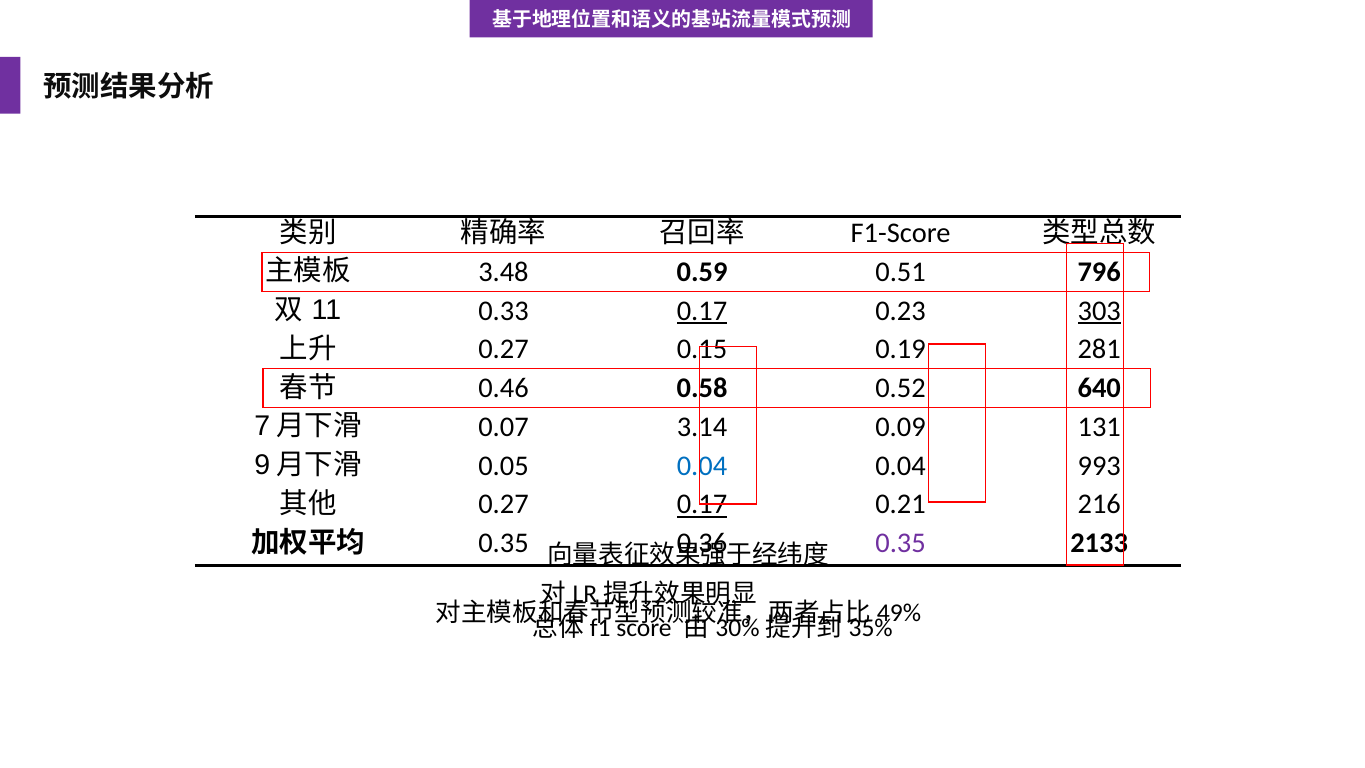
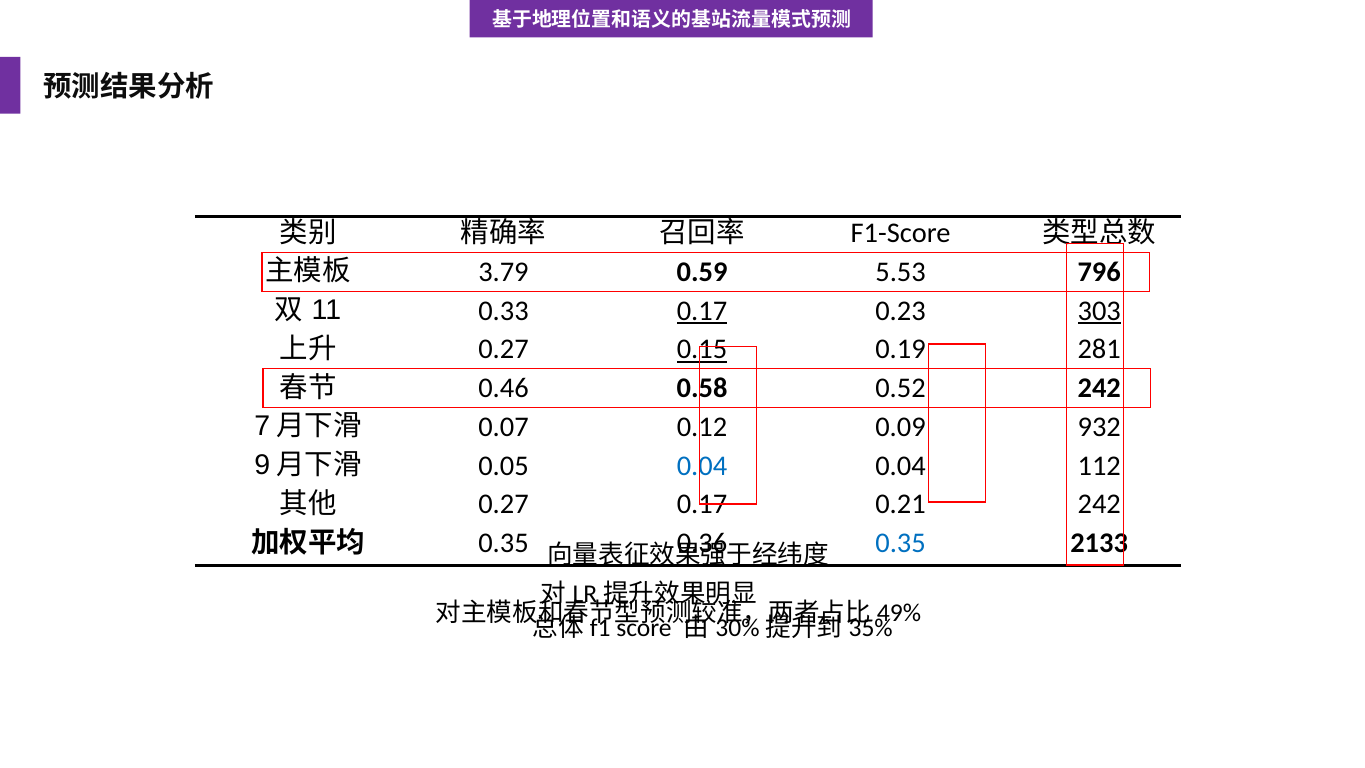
3.48: 3.48 -> 3.79 (503, 272)
0.51: 0.51 -> 5.53 (901, 272)
0.15 underline: none -> present (702, 349)
0.52 640: 640 -> 242 (1099, 388)
3.14: 3.14 -> 0.12 (702, 427)
131: 131 -> 932 (1099, 427)
993: 993 -> 112 (1099, 466)
0.17 underline: present -> none (702, 504)
0.21 216: 216 -> 242 (1099, 504)
0.35 colour: purple -> blue (901, 543)
